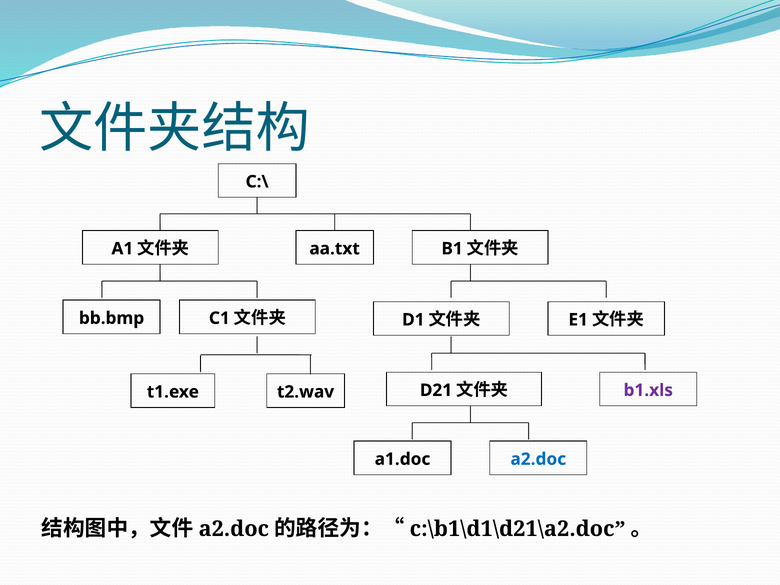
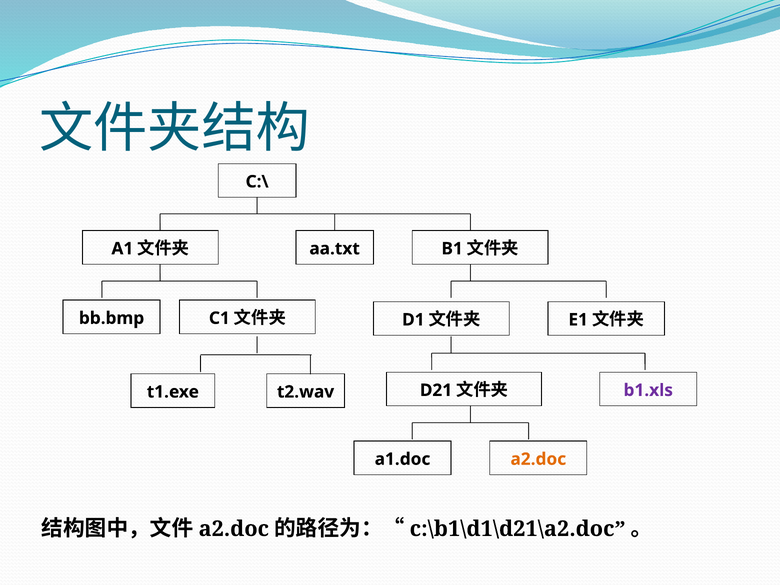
a2.doc colour: blue -> orange (538, 459)
